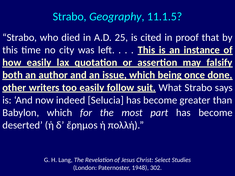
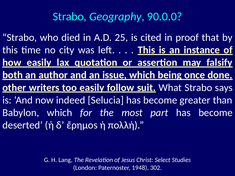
11.1.5: 11.1.5 -> 90.0.0 (165, 16)
